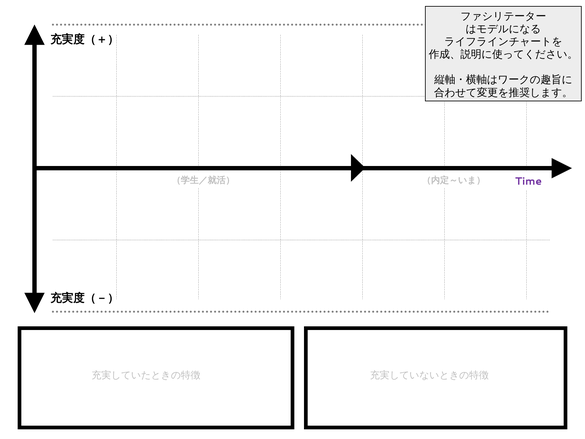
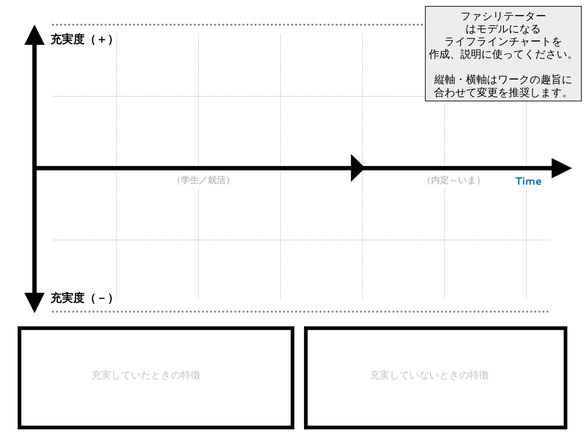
Time colour: purple -> blue (529, 181)
